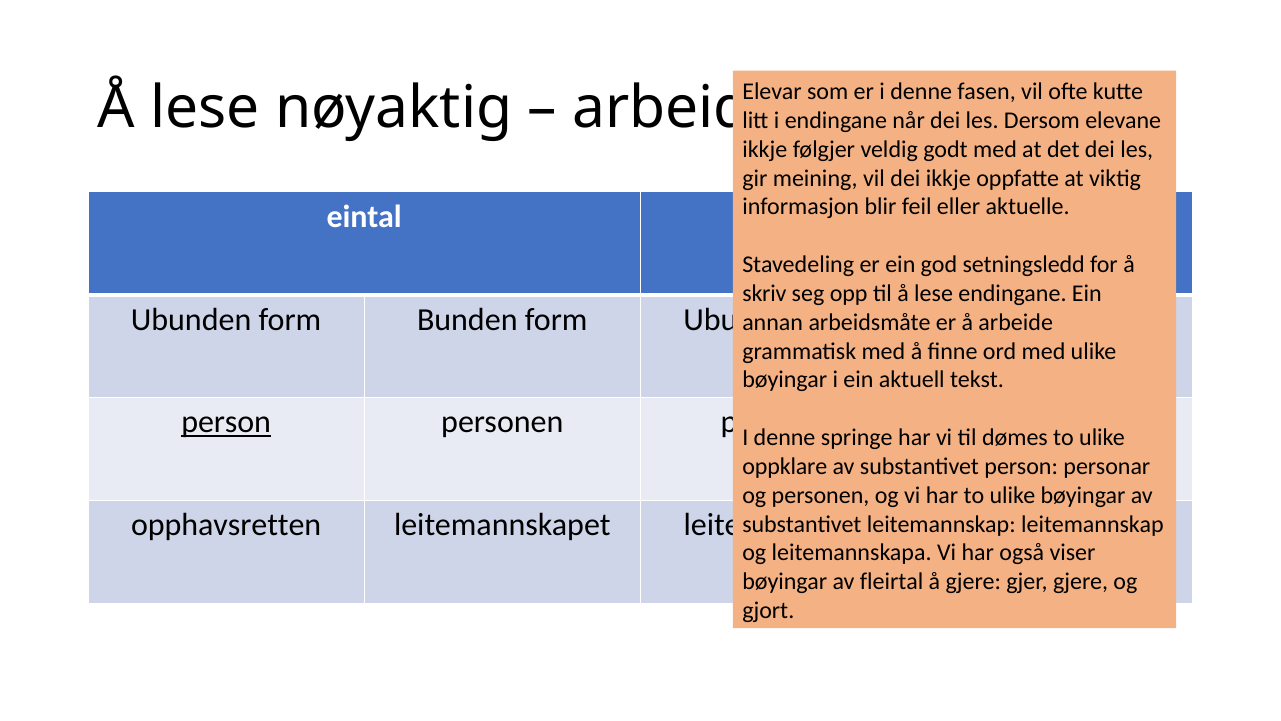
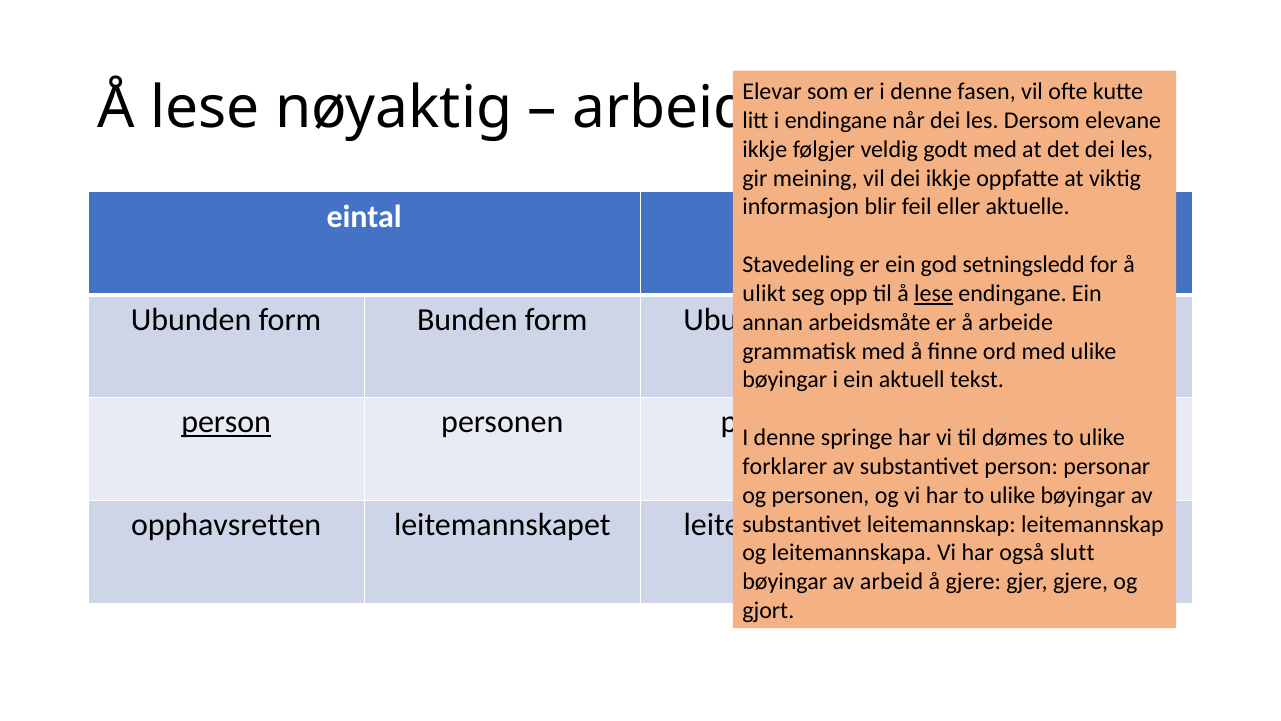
skriv: skriv -> ulikt (764, 293)
lese underline: none -> present (934, 293)
oppklare: oppklare -> forklarer (785, 466)
viser: viser -> slutt (1072, 553)
av fleirtal: fleirtal -> arbeid (892, 581)
